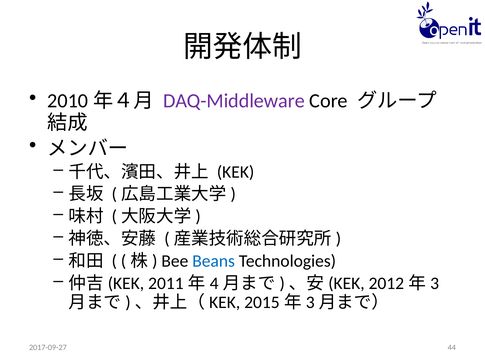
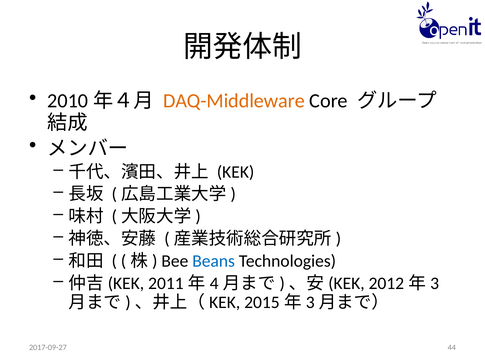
DAQ-Middleware colour: purple -> orange (234, 101)
